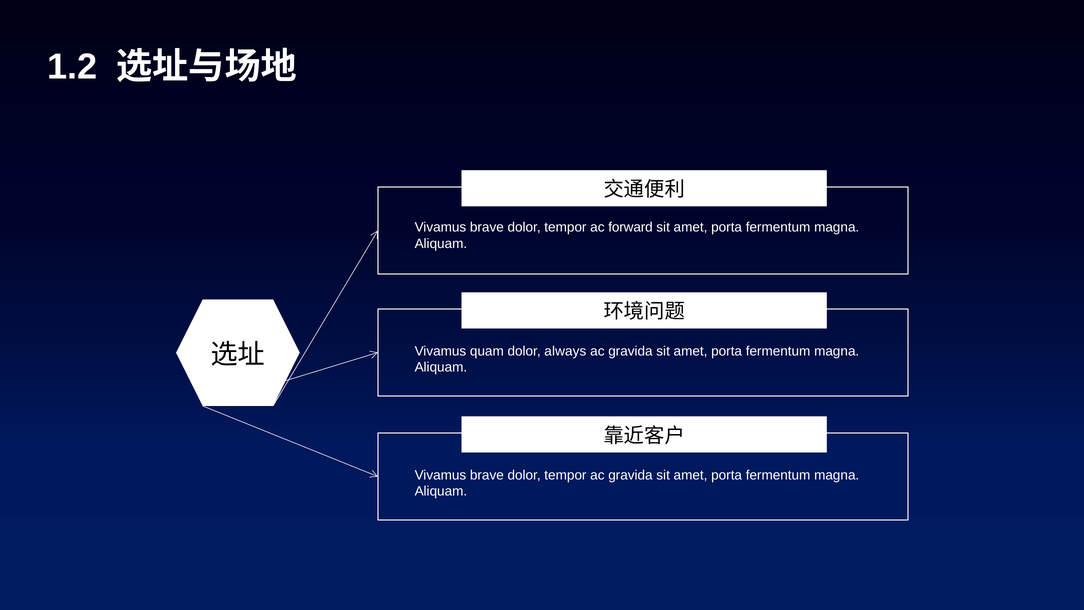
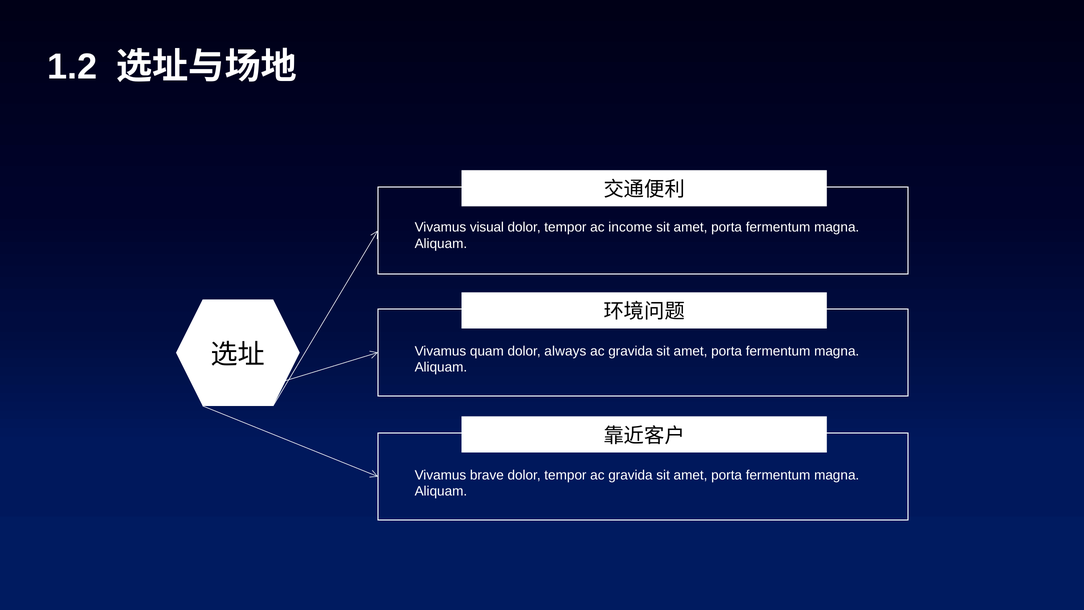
brave: brave -> visual (487, 227)
forward: forward -> income (630, 227)
